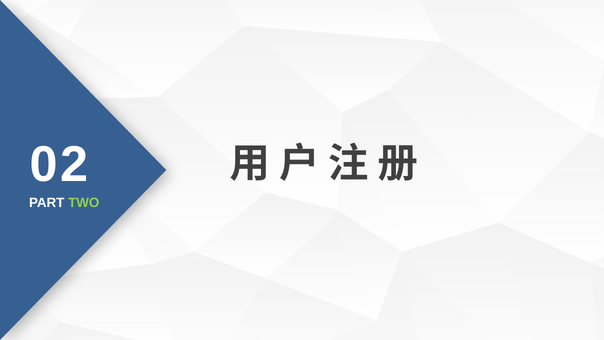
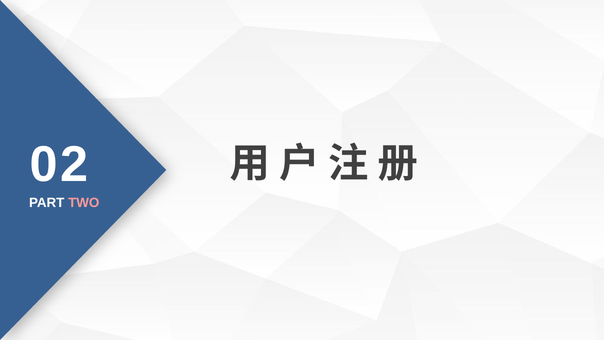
TWO colour: light green -> pink (84, 202)
